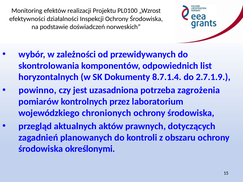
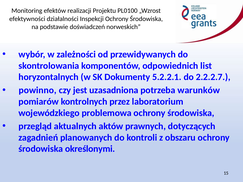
8.7.1.4: 8.7.1.4 -> 5.2.2.1 (167, 77)
2.7.1.9: 2.7.1.9 -> 2.2.2.7 (213, 77)
zagrożenia: zagrożenia -> warunków (199, 90)
chronionych: chronionych -> problemowa (107, 113)
